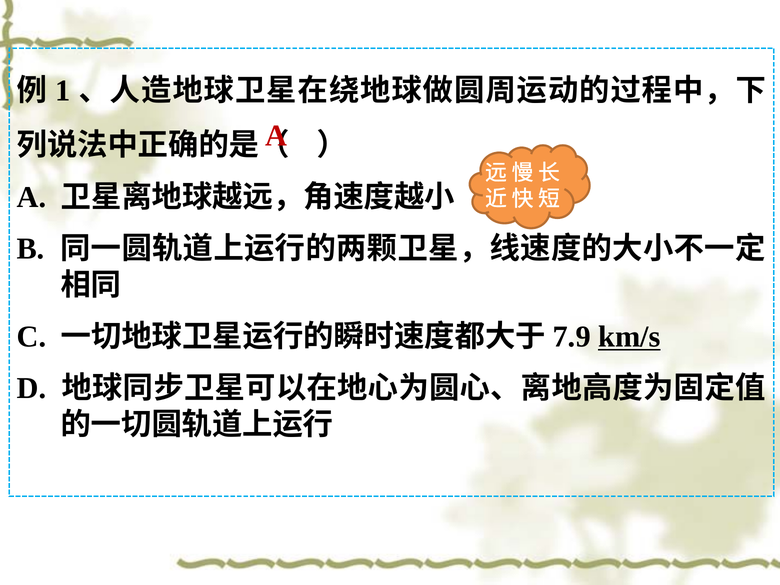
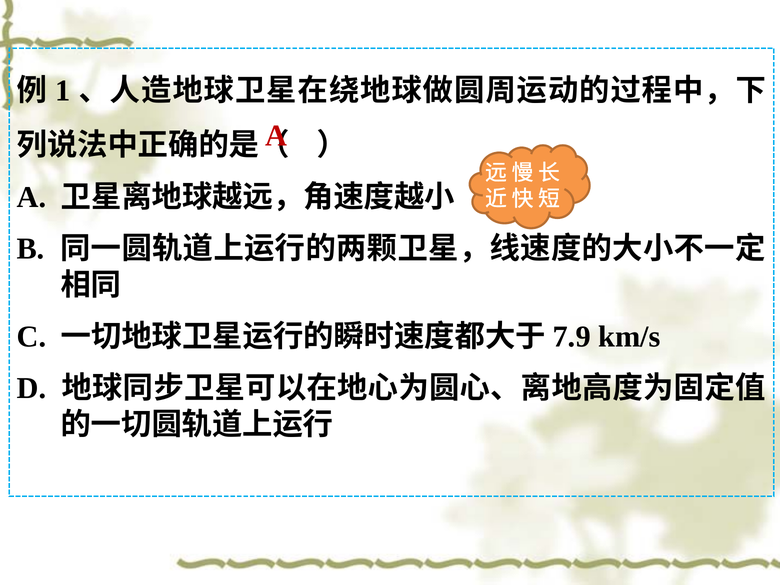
km/s underline: present -> none (629, 337)
